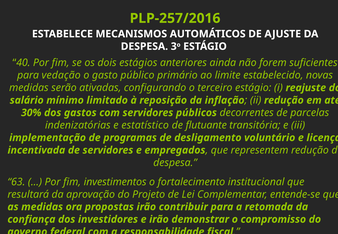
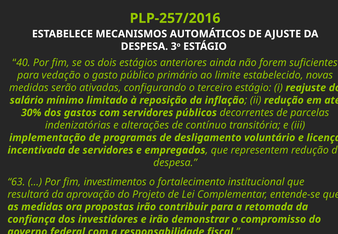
estatístico: estatístico -> alterações (145, 125)
flutuante: flutuante -> contínuo (206, 125)
